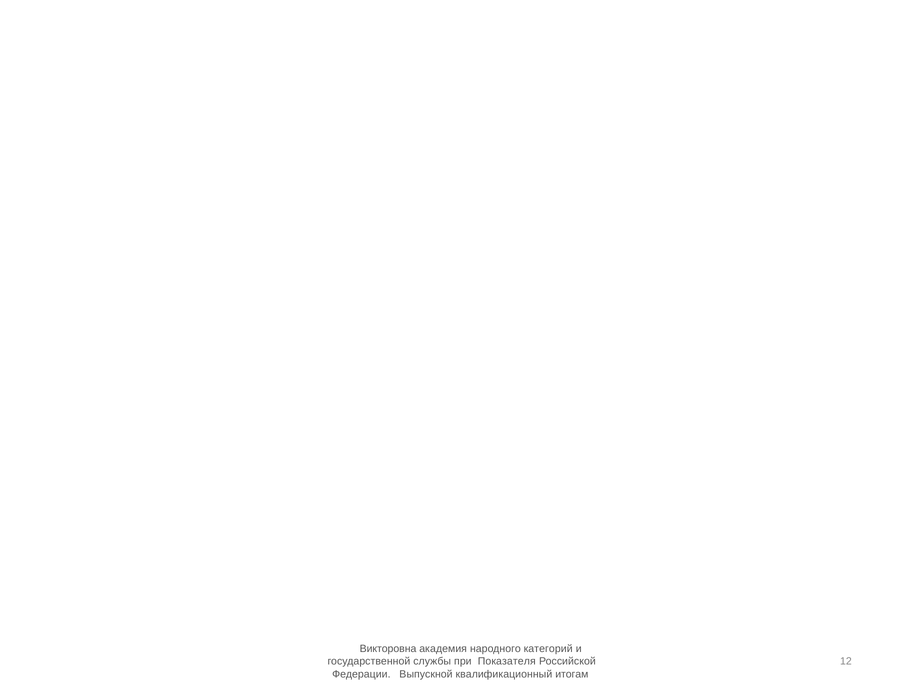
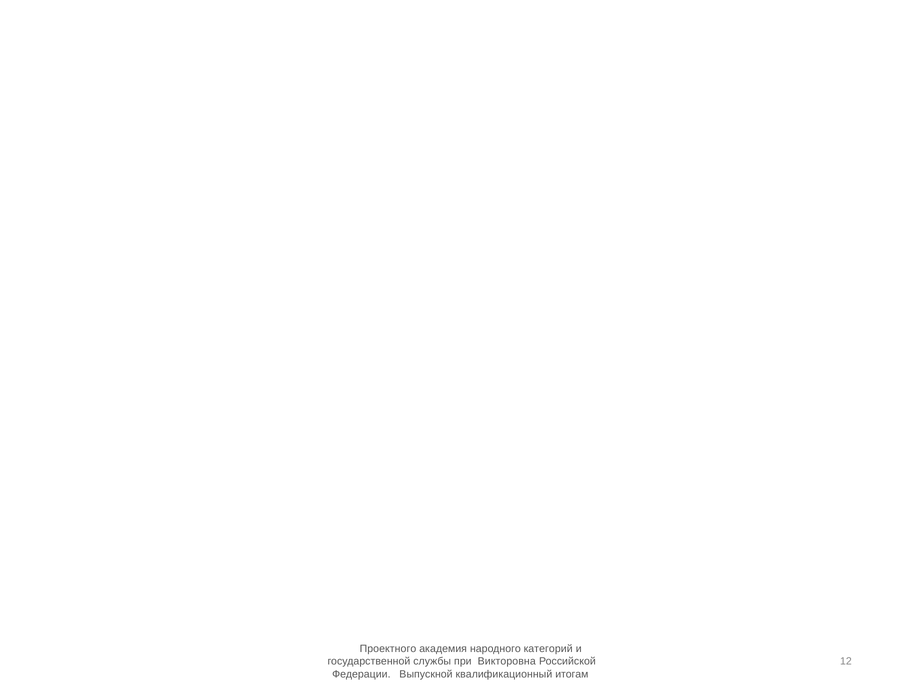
Викторовна: Викторовна -> Проектного (388, 649)
Показателя: Показателя -> Викторовна (507, 662)
